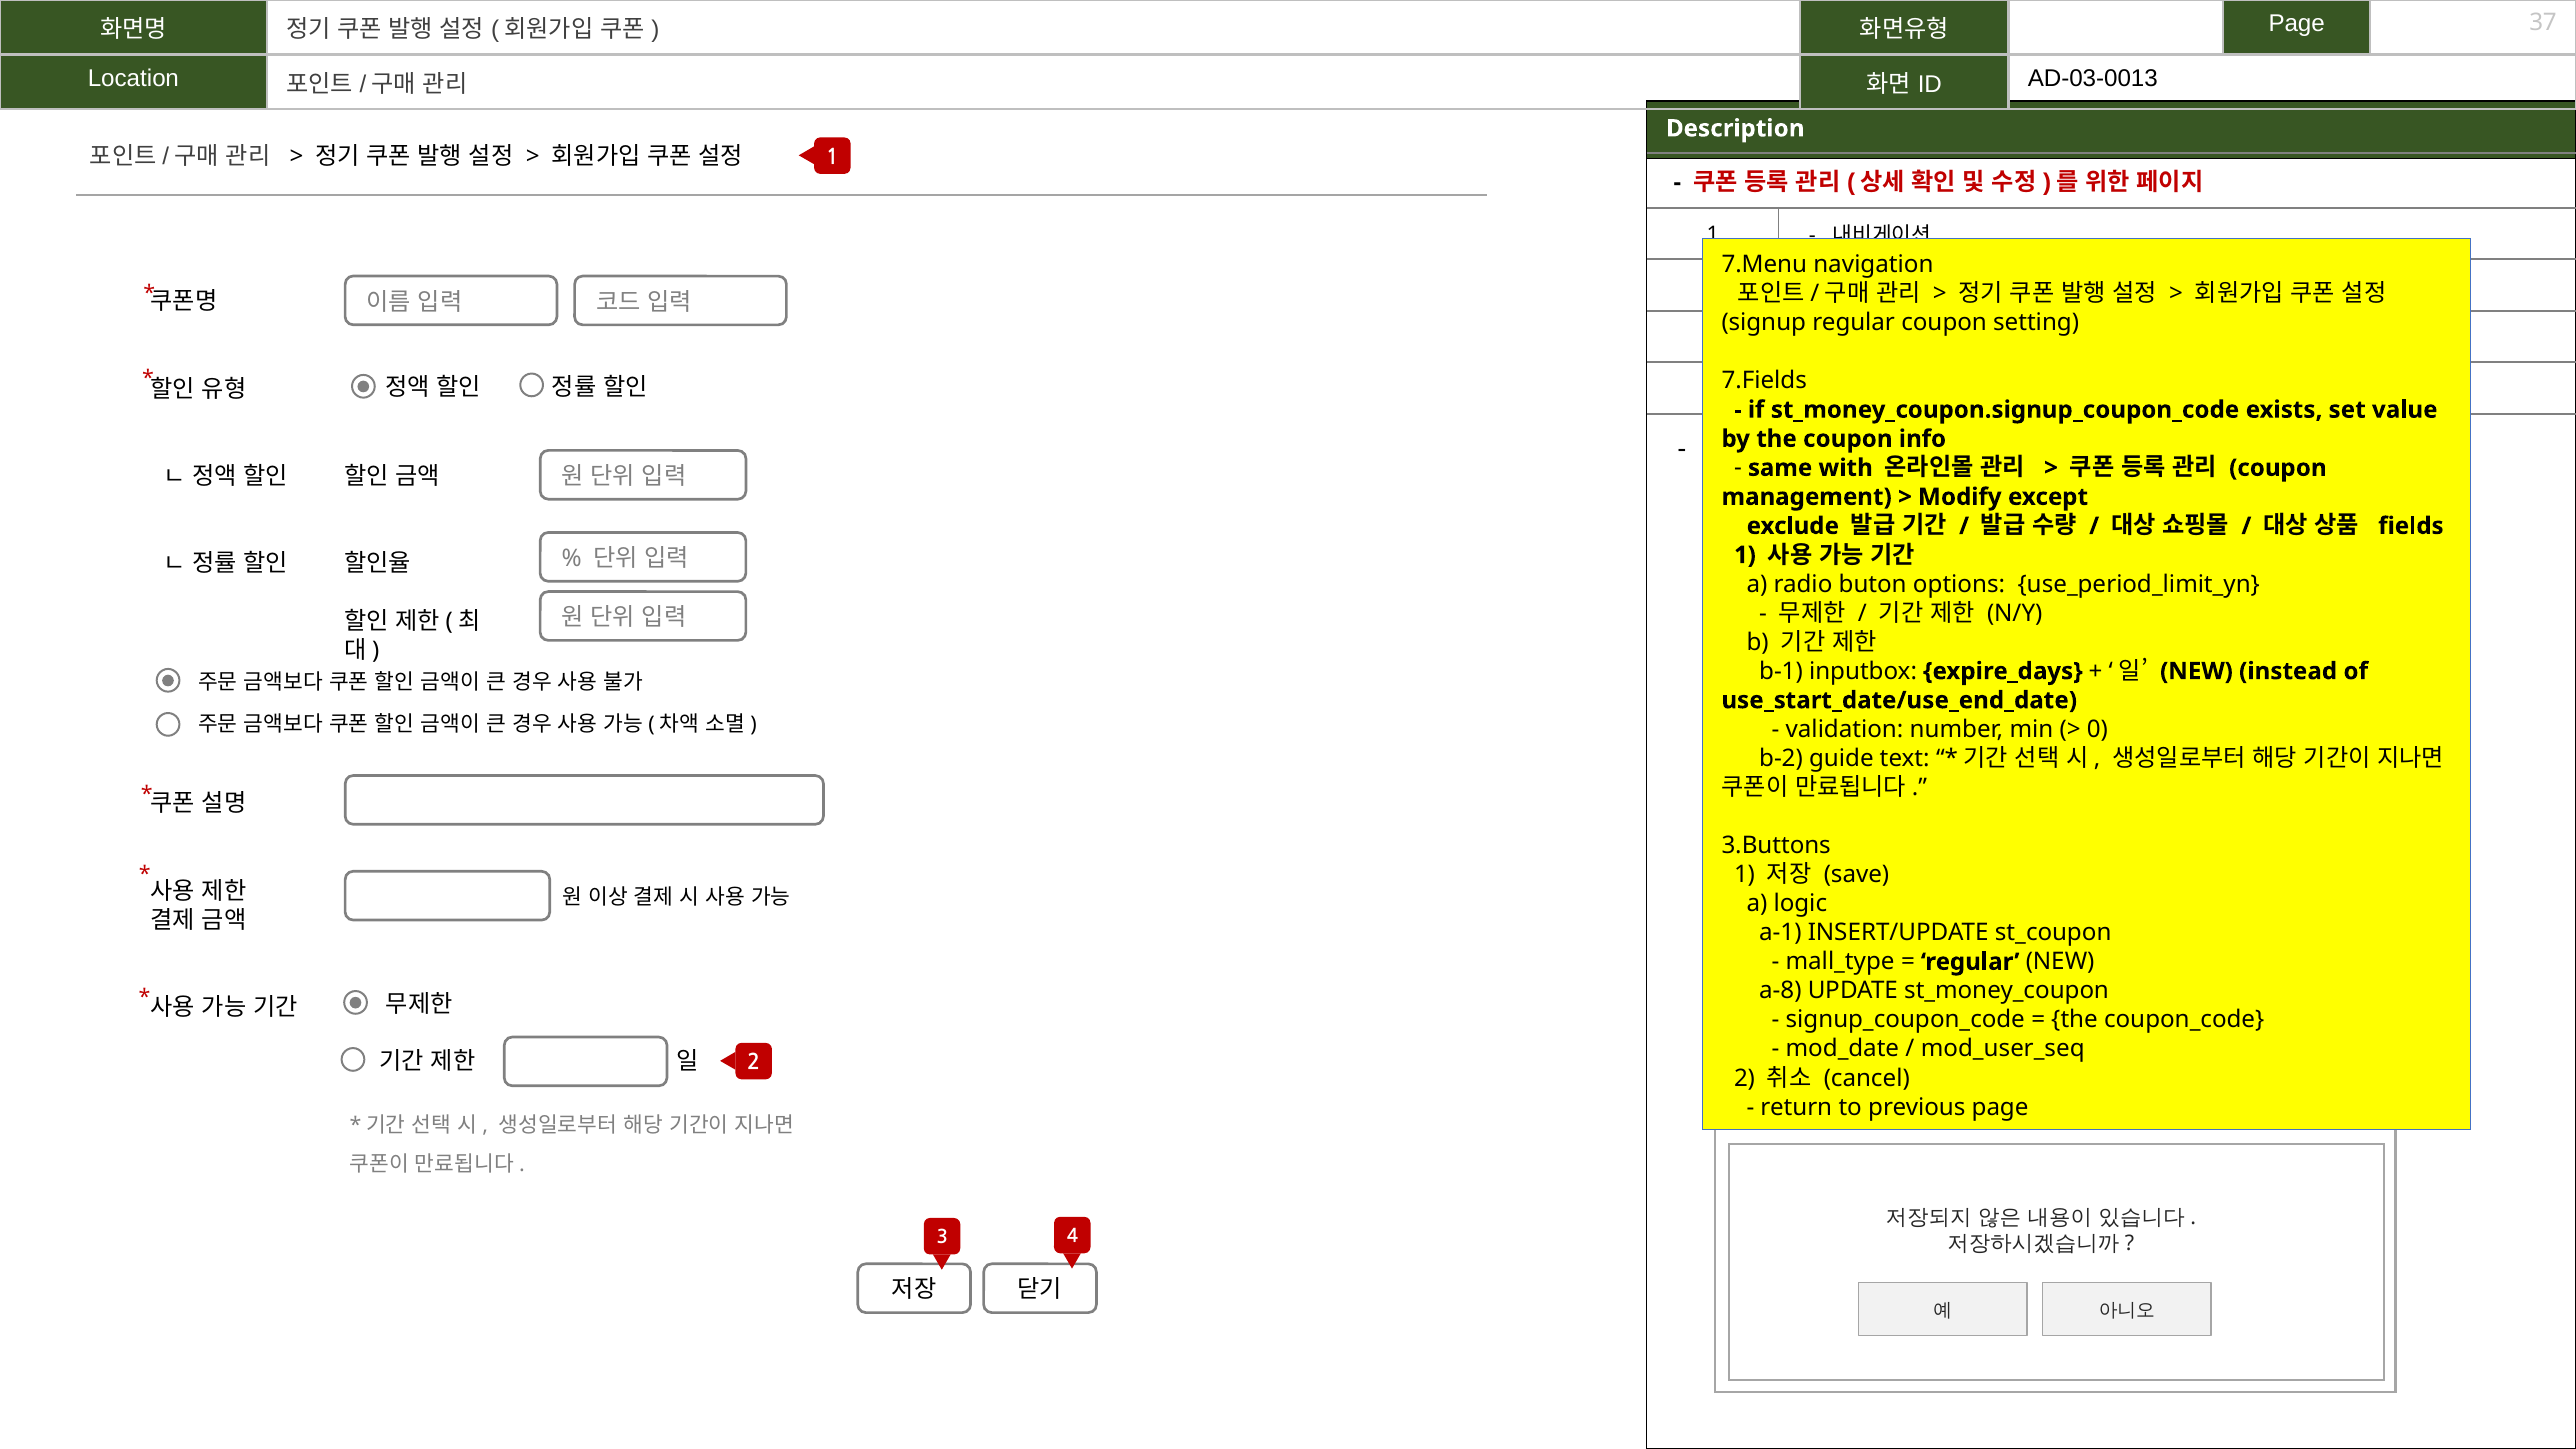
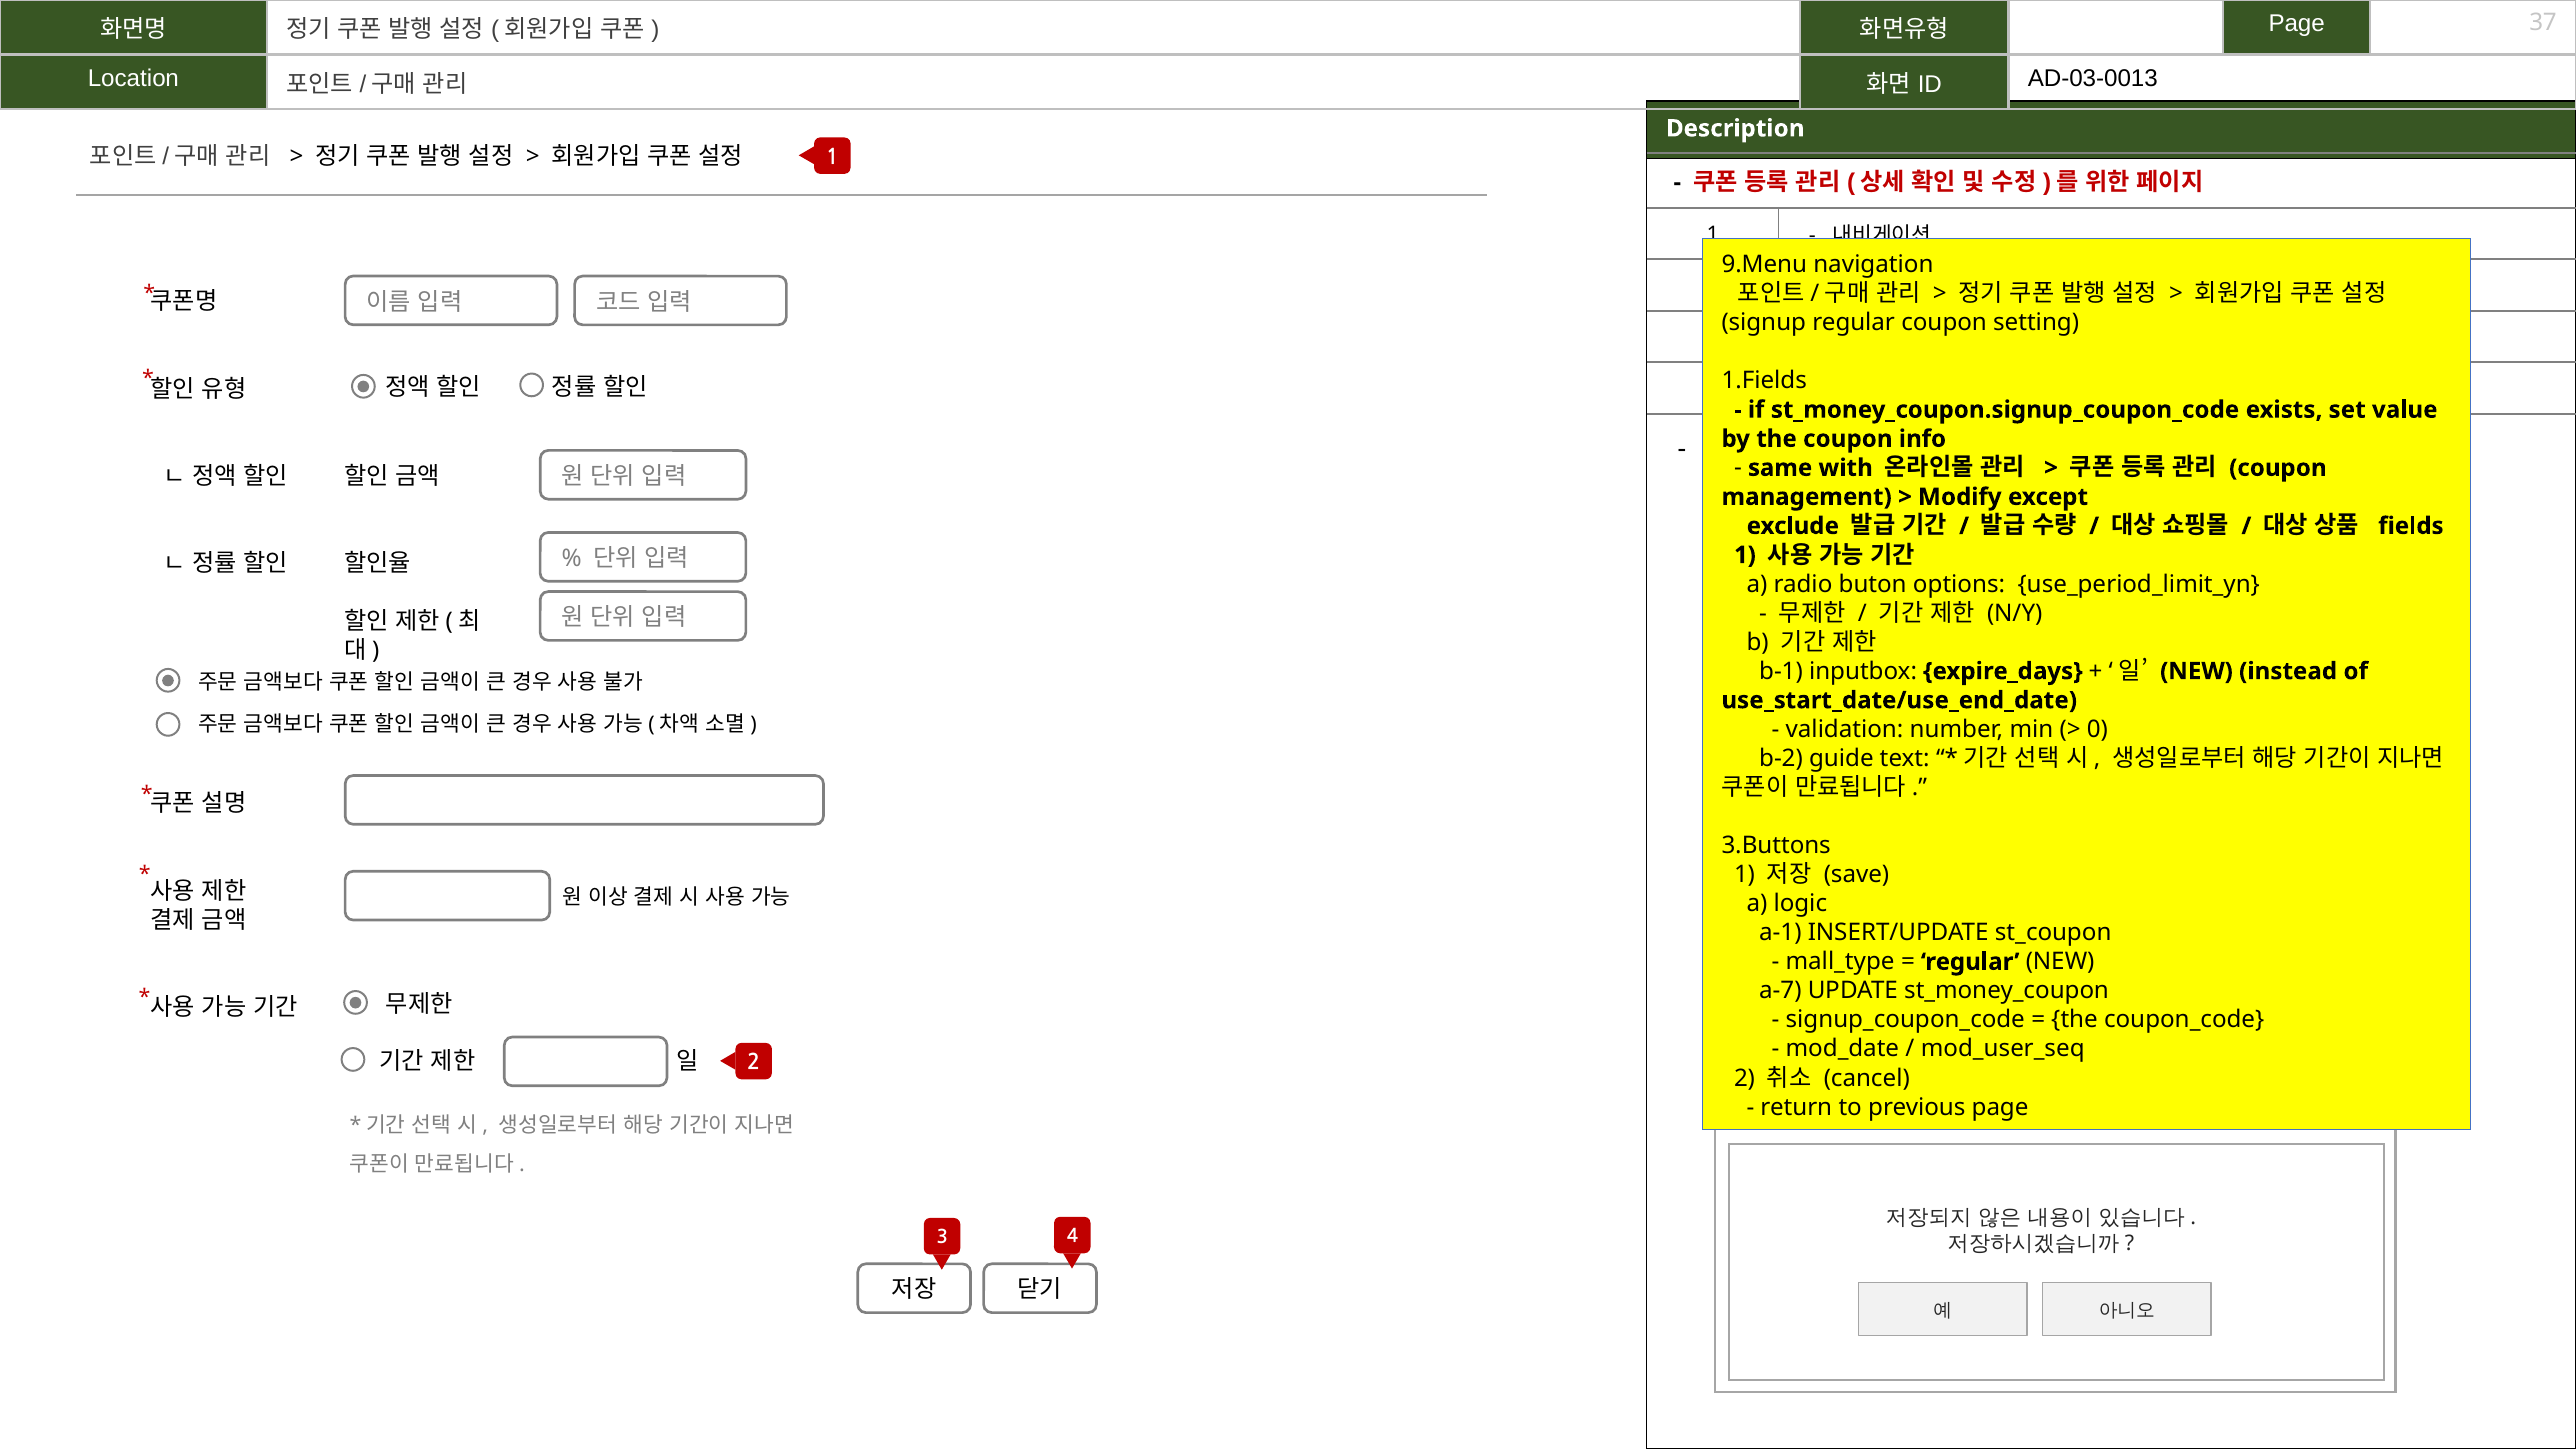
7.Menu: 7.Menu -> 9.Menu (1764, 264)
7.Fields: 7.Fields -> 1.Fields (1764, 381)
a-8: a-8 -> a-7 (1780, 991)
